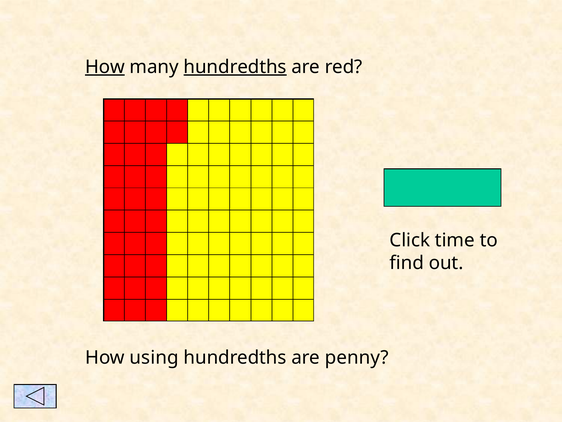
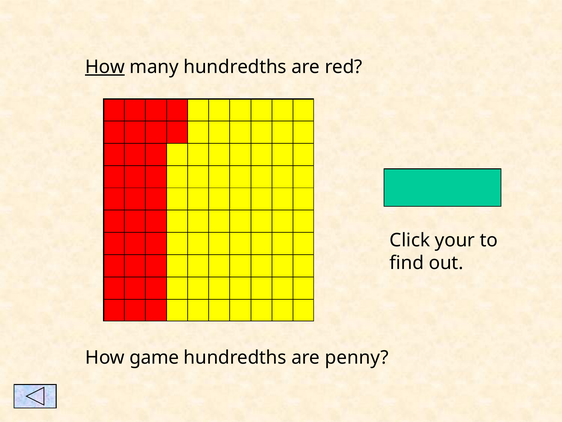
hundredths underline: present -> none (235, 67)
time: time -> your (455, 240)
using: using -> game (154, 357)
